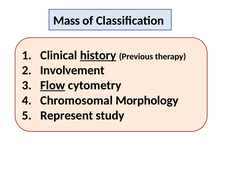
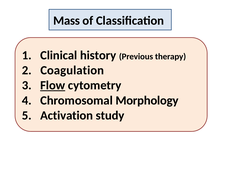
history underline: present -> none (98, 55)
Involvement: Involvement -> Coagulation (72, 71)
Represent: Represent -> Activation (67, 116)
